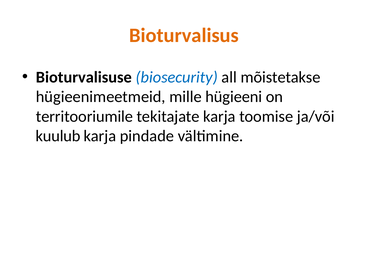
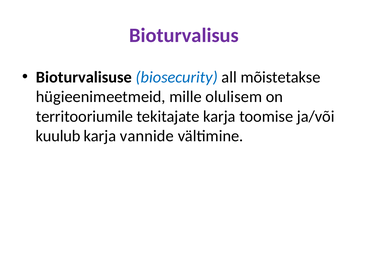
Bioturvalisus colour: orange -> purple (184, 35)
hügieeni: hügieeni -> olulisem (234, 97)
pindade: pindade -> vannide (147, 136)
